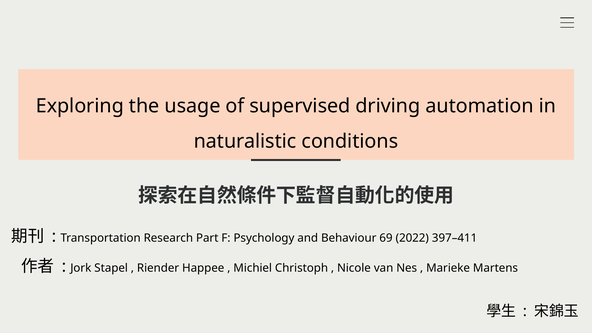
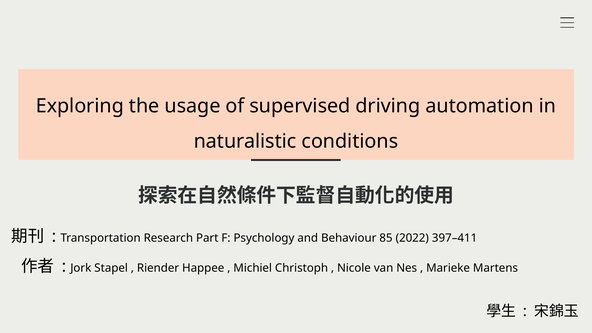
69: 69 -> 85 (386, 238)
